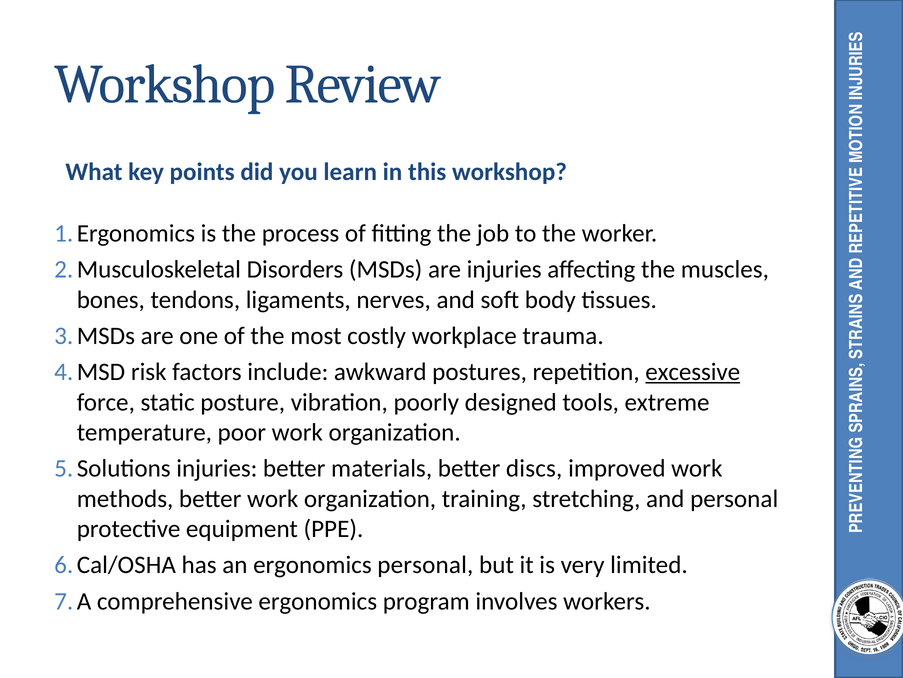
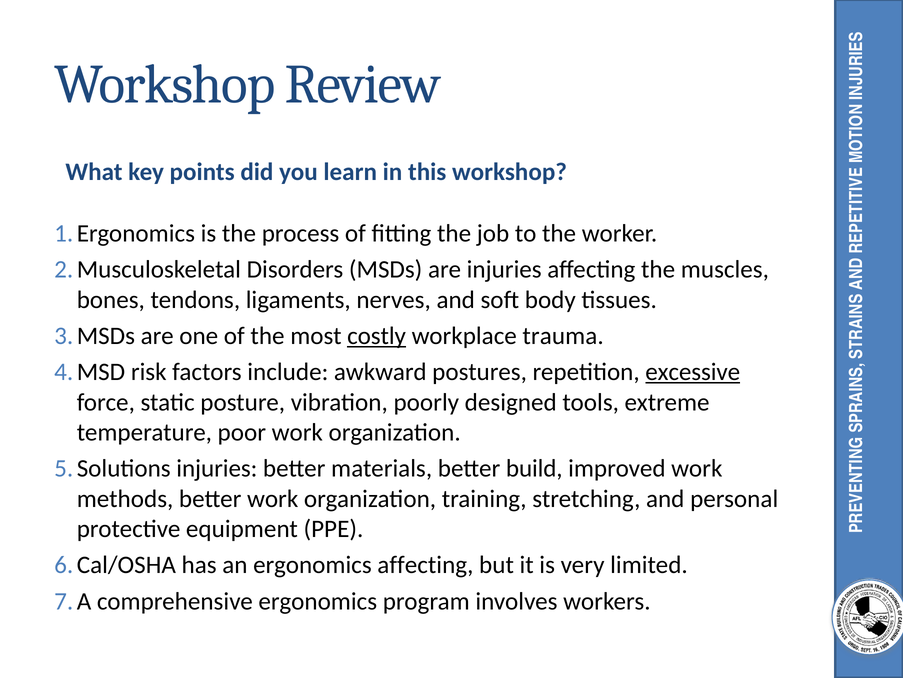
costly underline: none -> present (377, 336)
discs: discs -> build (534, 468)
ergonomics personal: personal -> affecting (425, 564)
